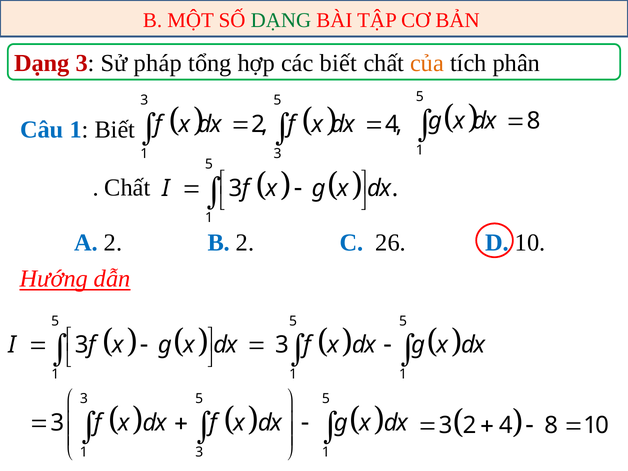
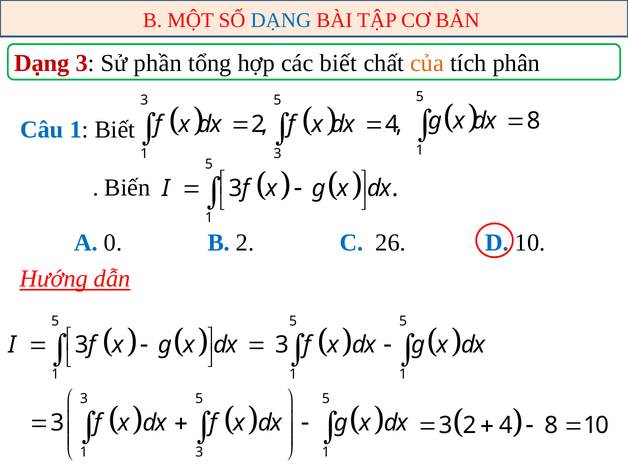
DẠNG colour: green -> blue (281, 21)
pháp: pháp -> phần (158, 63)
Chất: Chất -> Biến (127, 188)
A 2: 2 -> 0 (113, 243)
